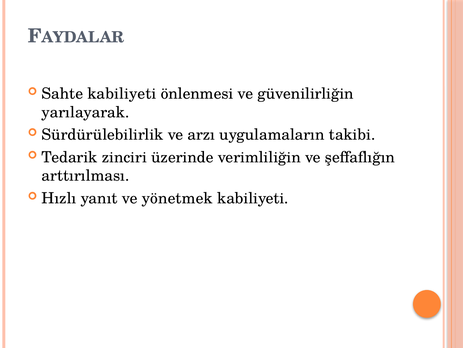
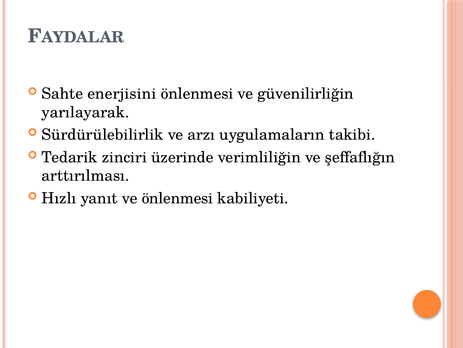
Sahte kabiliyeti: kabiliyeti -> enerjisini (122, 94)
ve yönetmek: yönetmek -> önlenmesi (177, 198)
